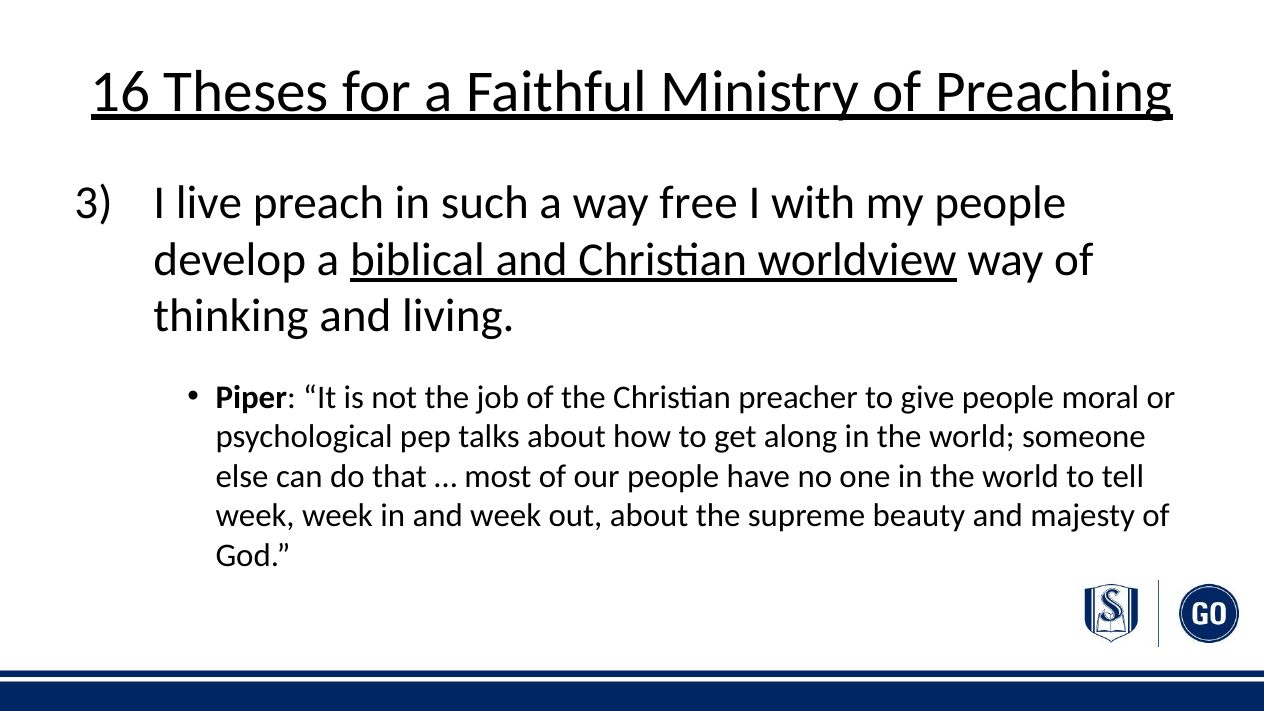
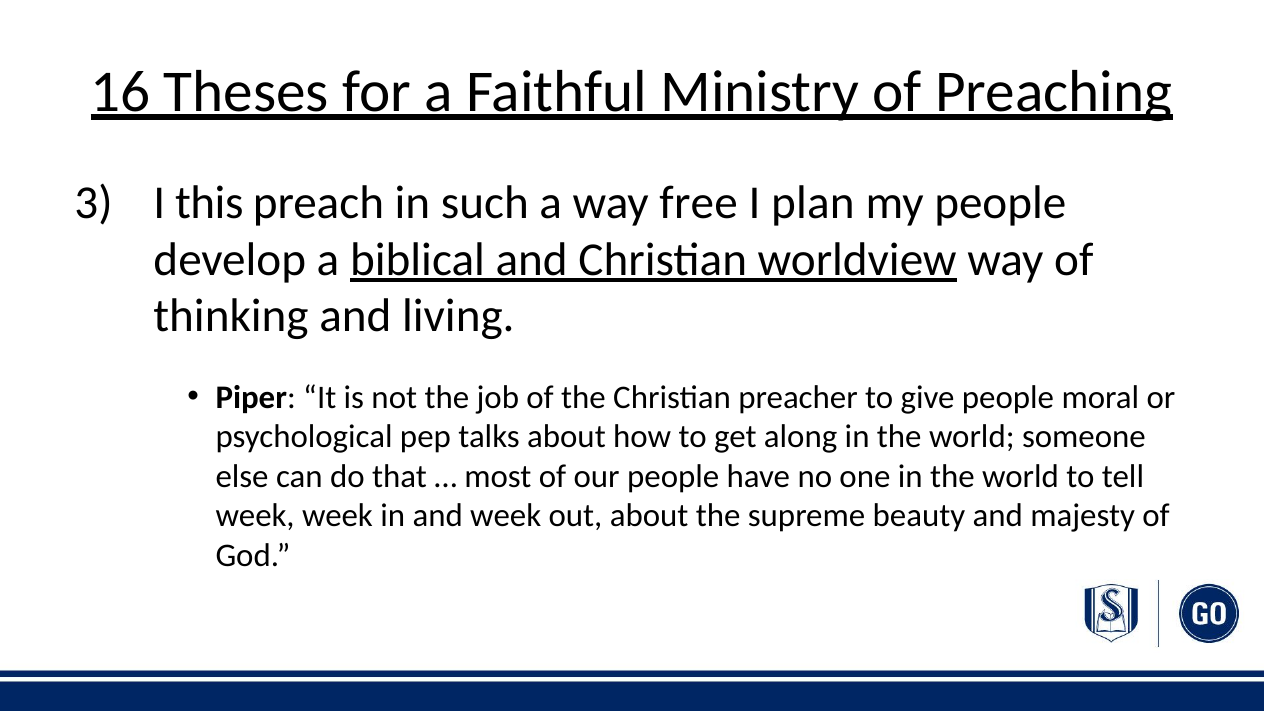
live: live -> this (209, 203)
with: with -> plan (813, 203)
